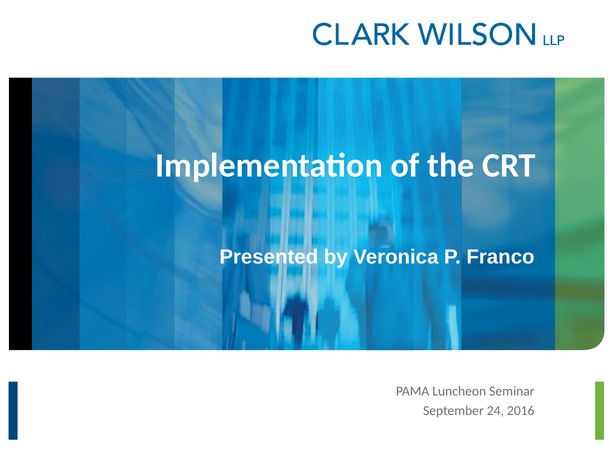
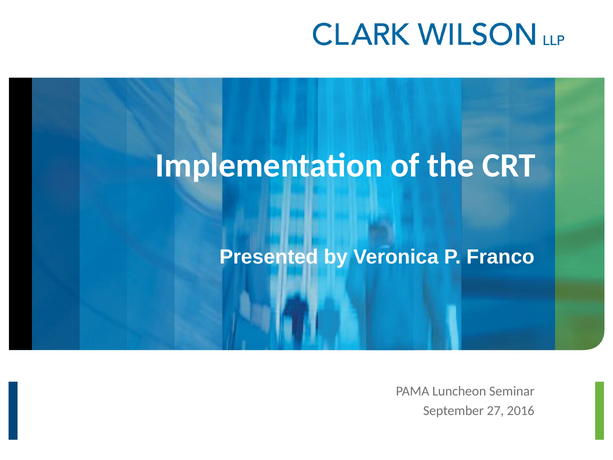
24: 24 -> 27 (495, 411)
